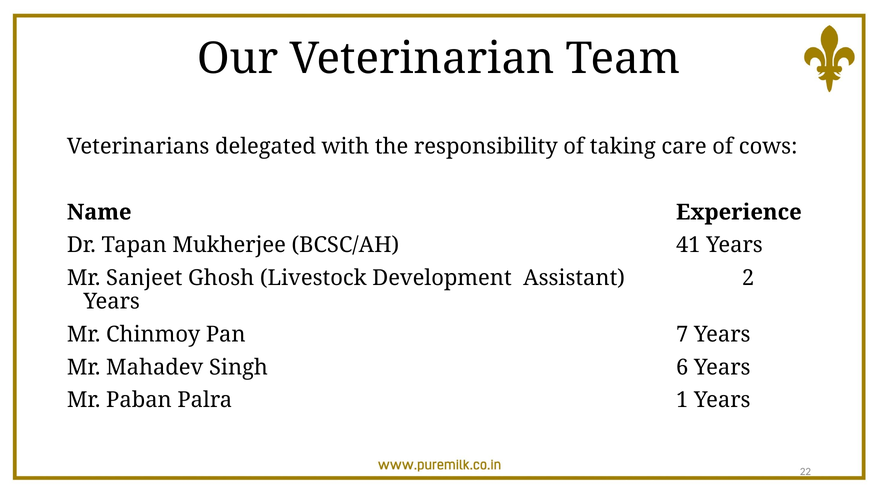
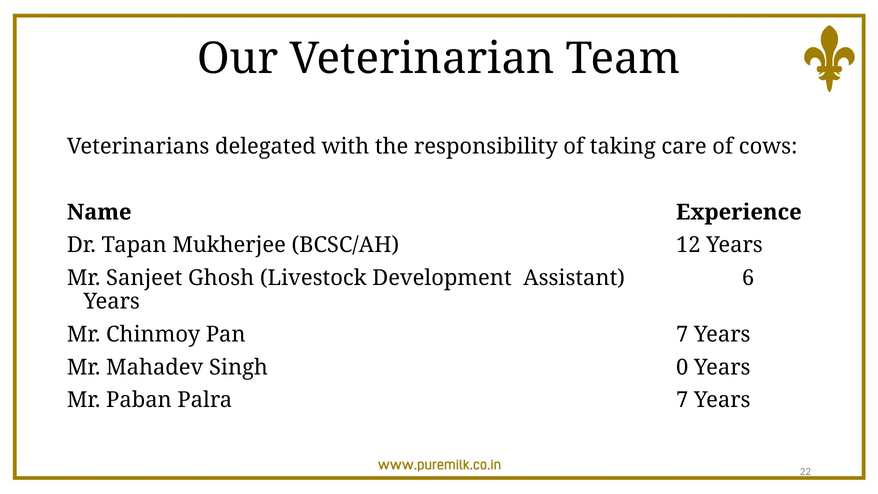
41: 41 -> 12 (688, 245)
2: 2 -> 6 (748, 278)
6: 6 -> 0 (682, 367)
Palra 1: 1 -> 7 (682, 400)
